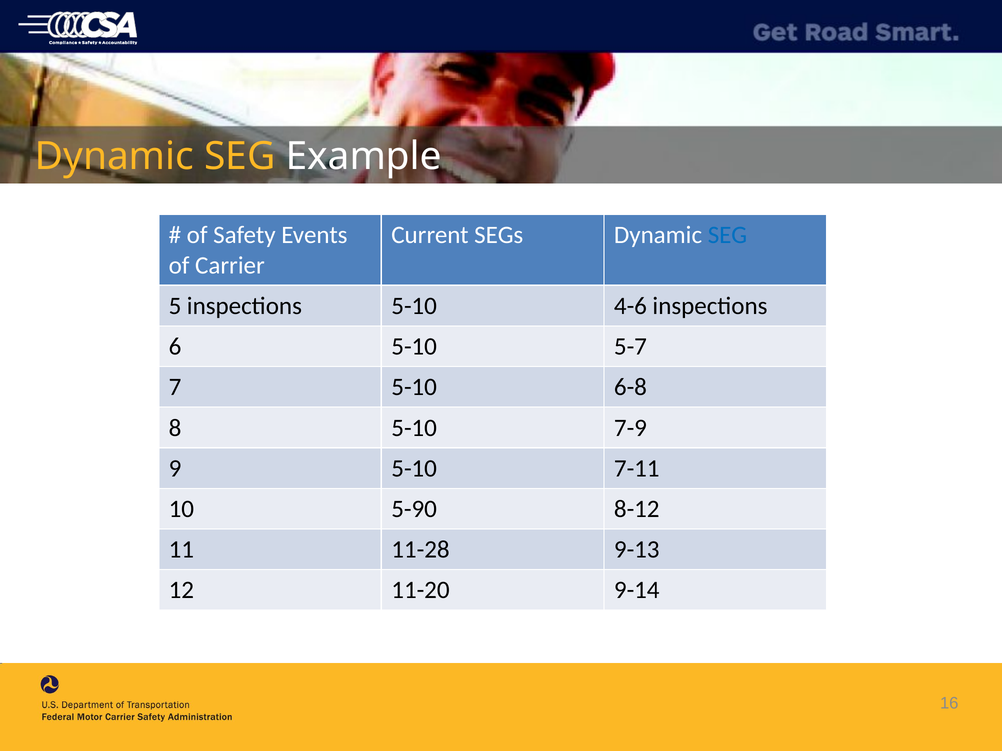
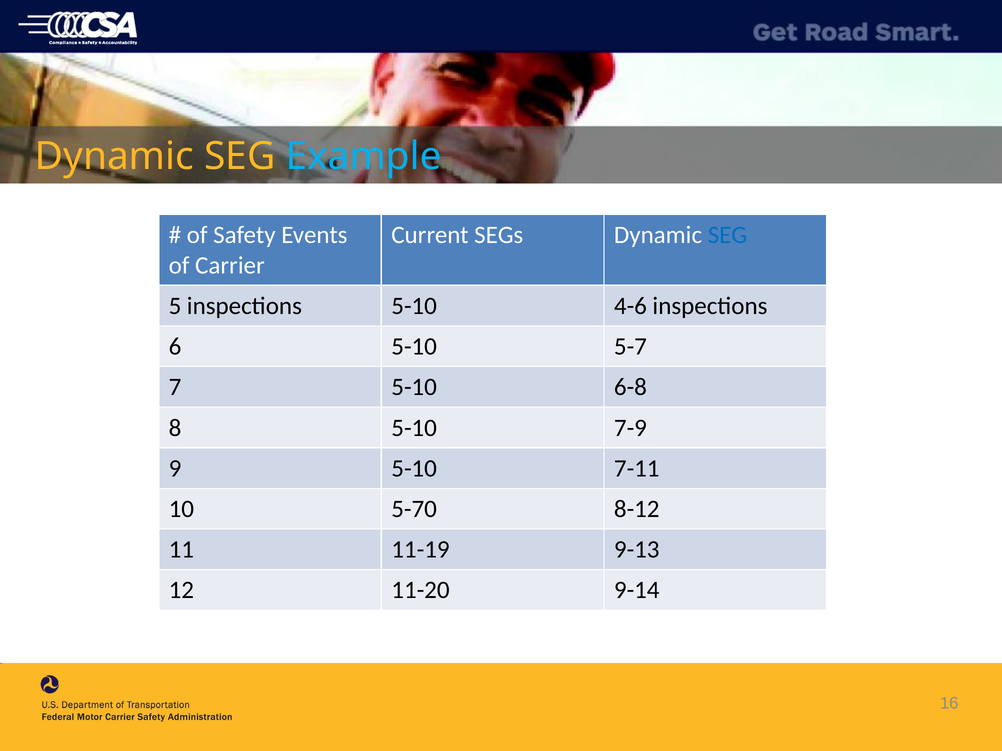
Example colour: white -> light blue (364, 156)
5-90: 5-90 -> 5-70 (414, 509)
11-28: 11-28 -> 11-19 (420, 550)
